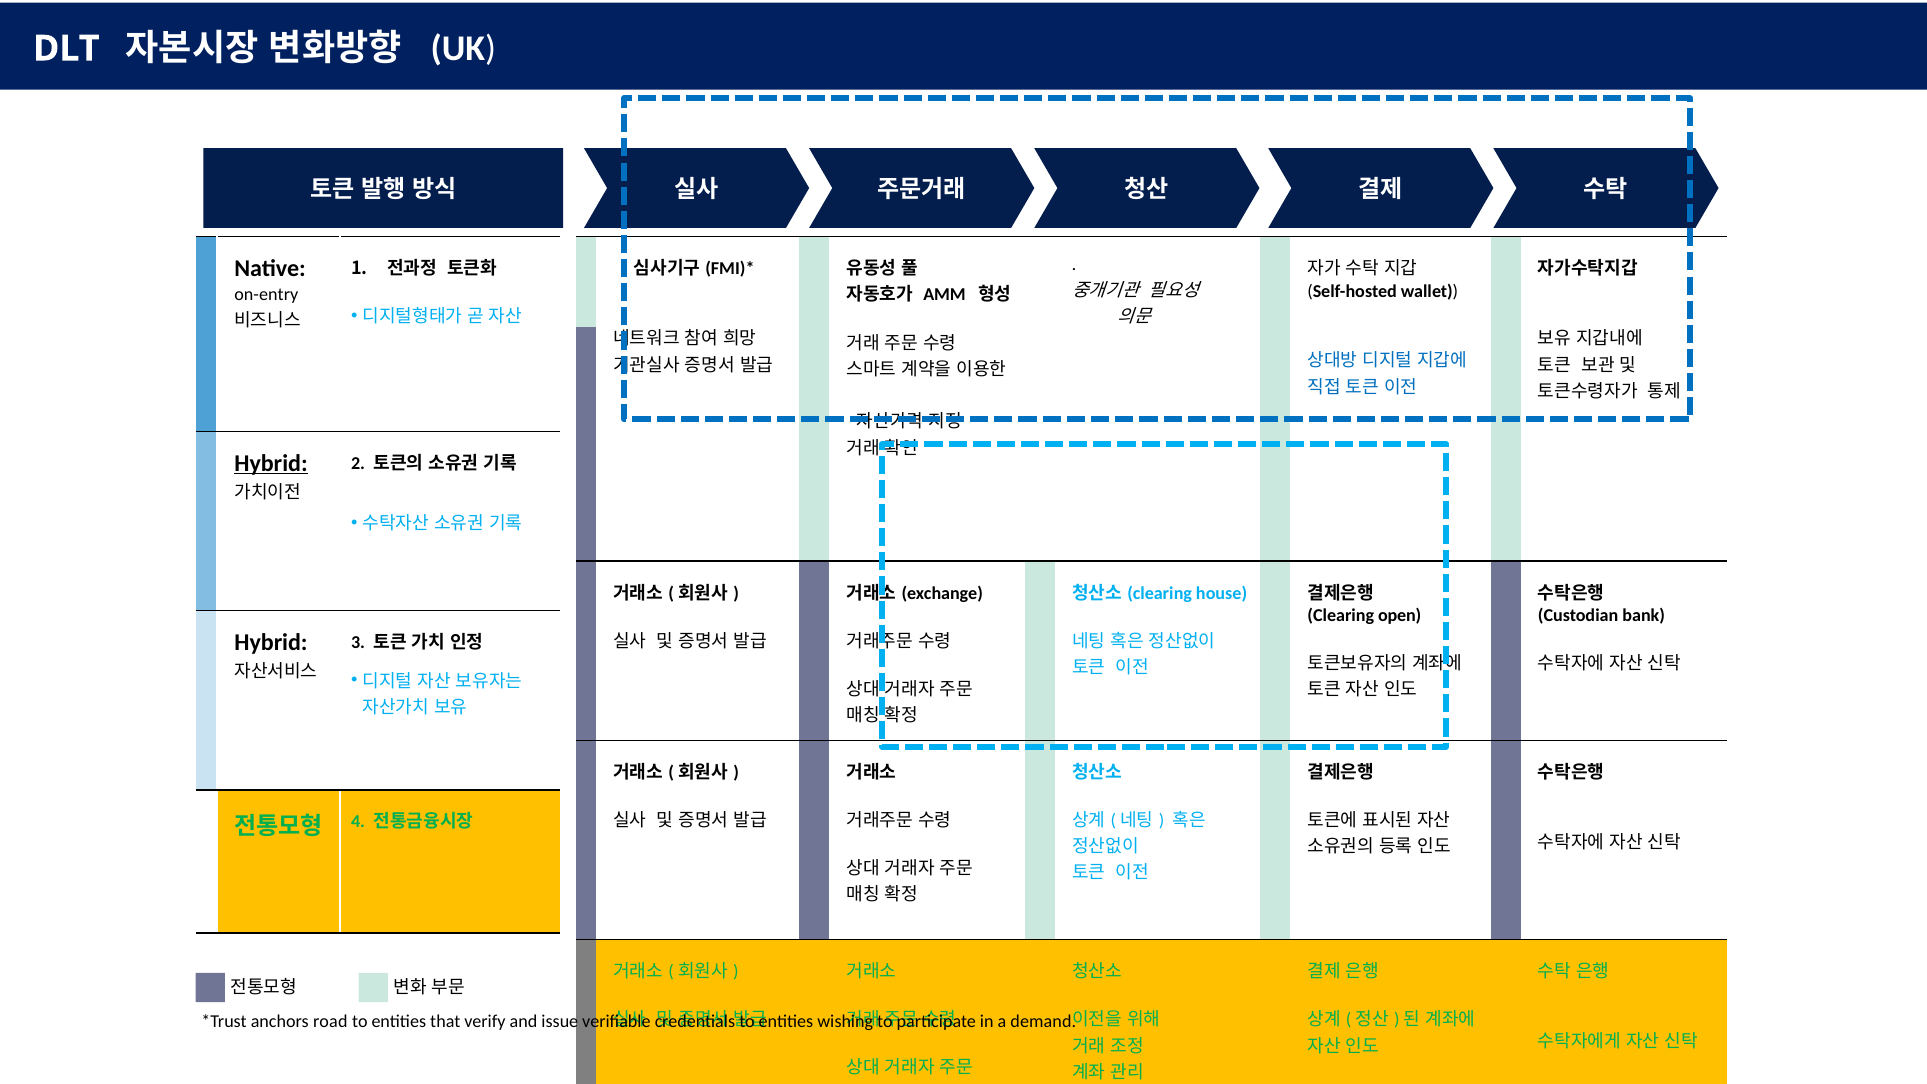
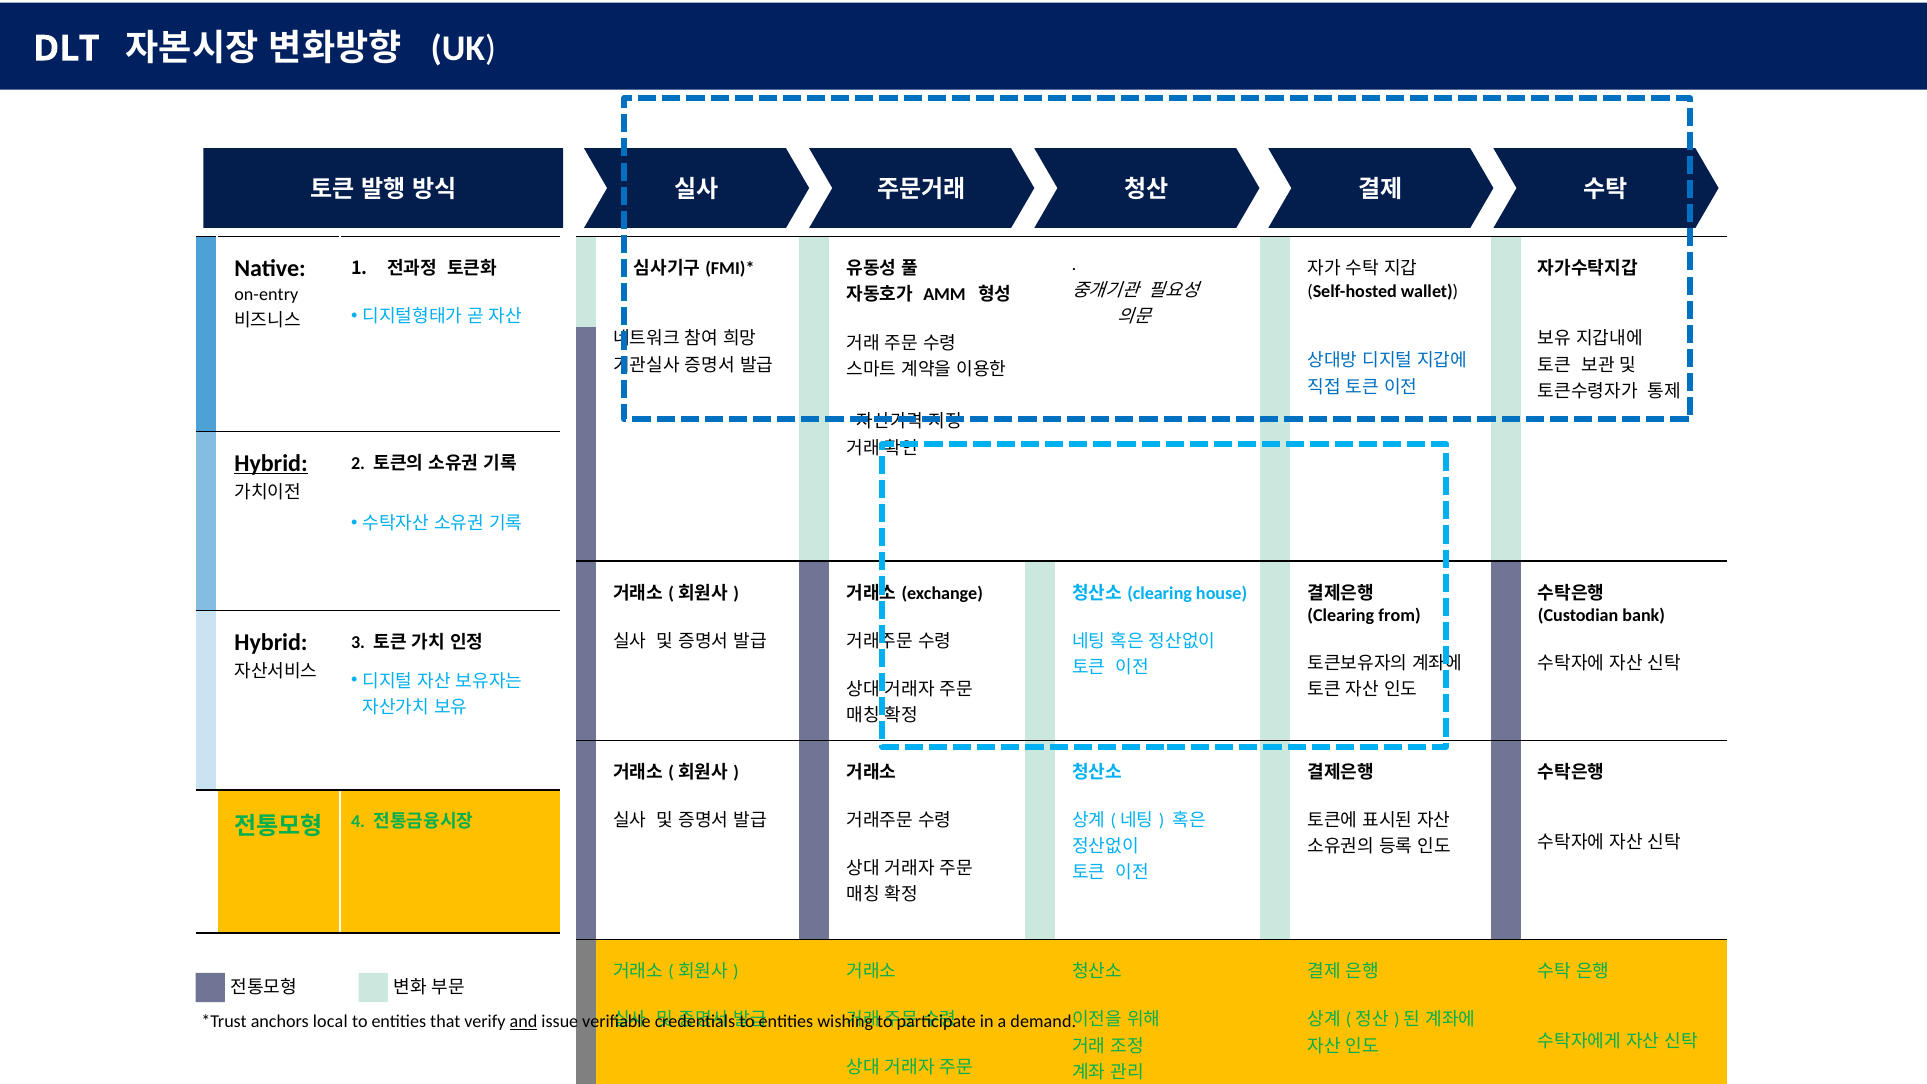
open: open -> from (1400, 616)
road: road -> local (330, 1022)
and underline: none -> present (524, 1022)
